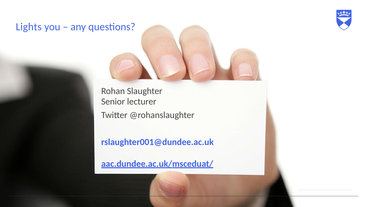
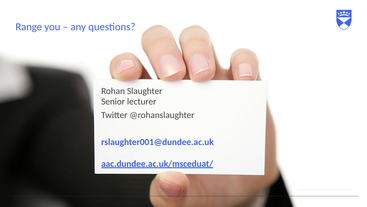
Lights: Lights -> Range (29, 27)
